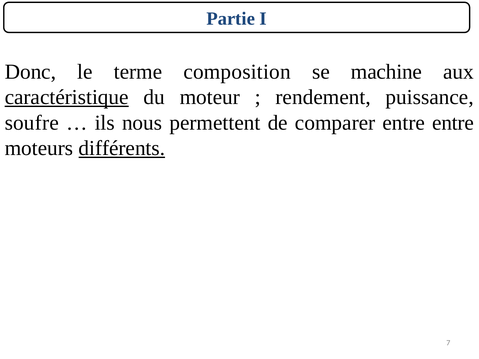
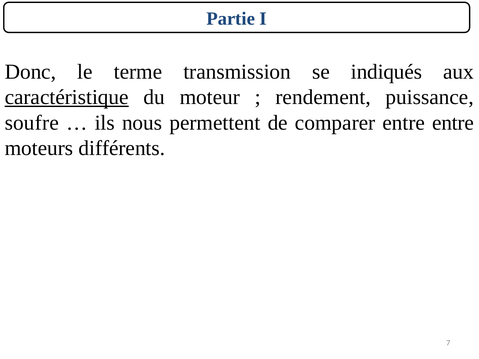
composition: composition -> transmission (237, 72)
machine: machine -> indiqués (387, 72)
différents underline: present -> none (122, 148)
